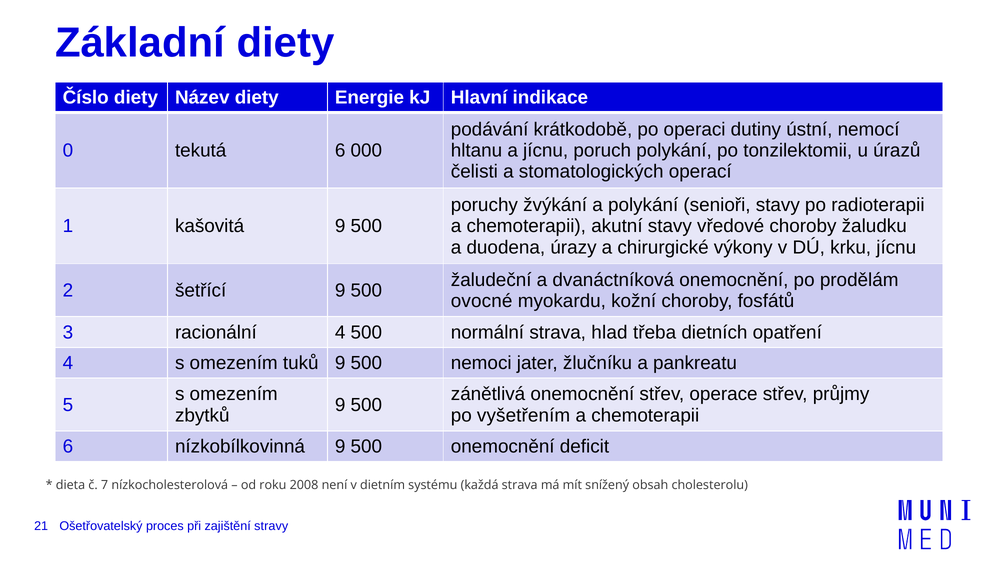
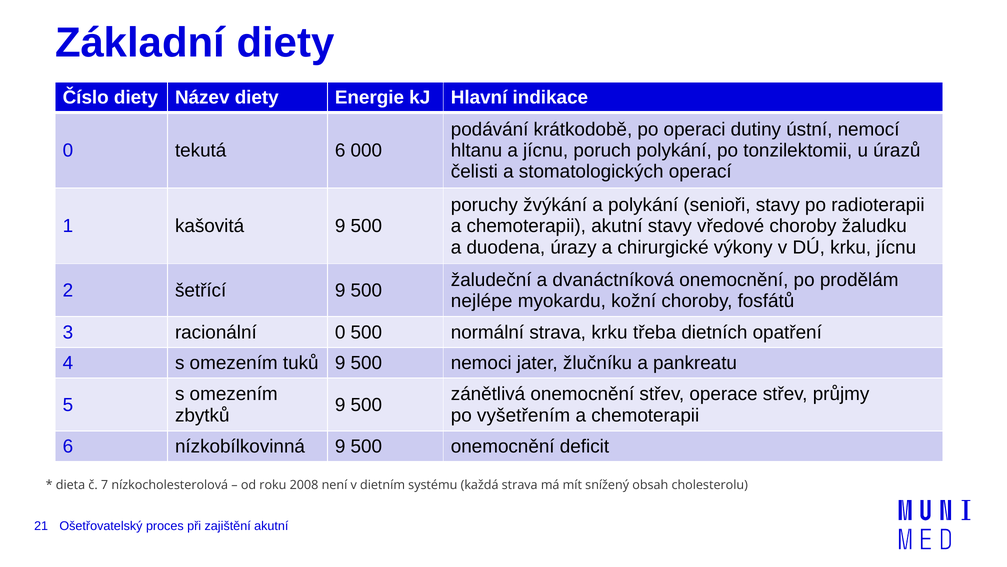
ovocné: ovocné -> nejlépe (482, 301)
racionální 4: 4 -> 0 (340, 332)
strava hlad: hlad -> krku (609, 332)
zajištění stravy: stravy -> akutní (271, 526)
